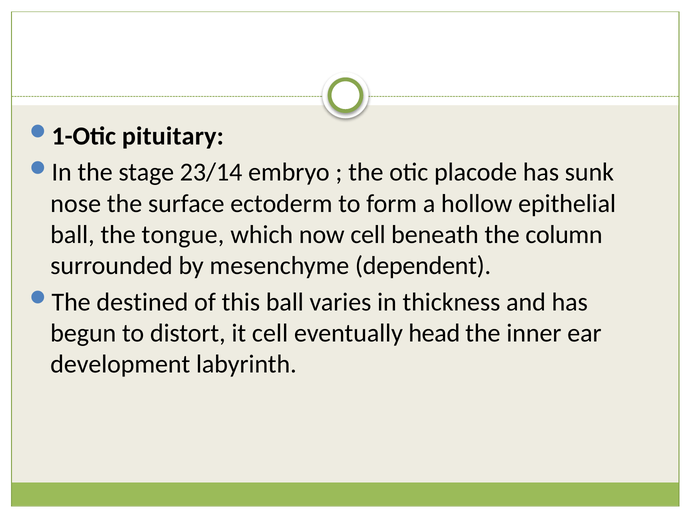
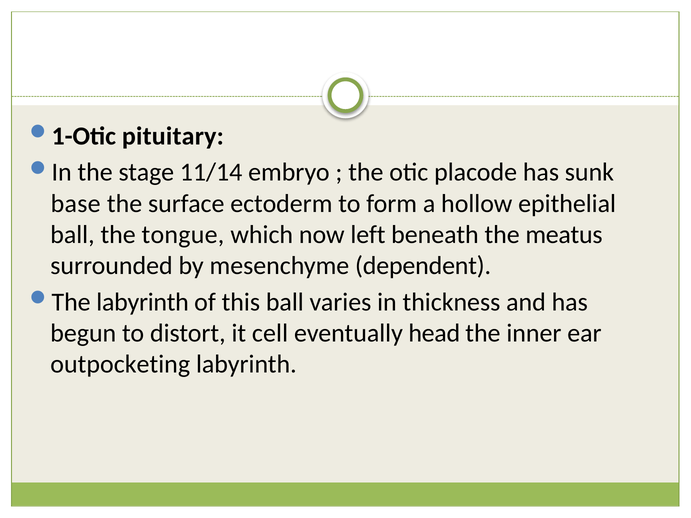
23/14: 23/14 -> 11/14 (211, 172)
nose: nose -> base (76, 204)
now cell: cell -> left (368, 235)
column: column -> meatus (564, 235)
destined: destined -> labyrinth (143, 302)
development: development -> outpocketing (120, 364)
